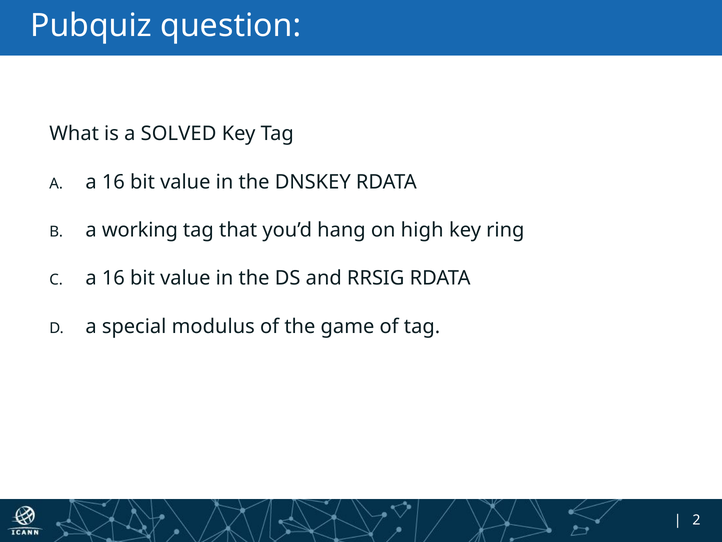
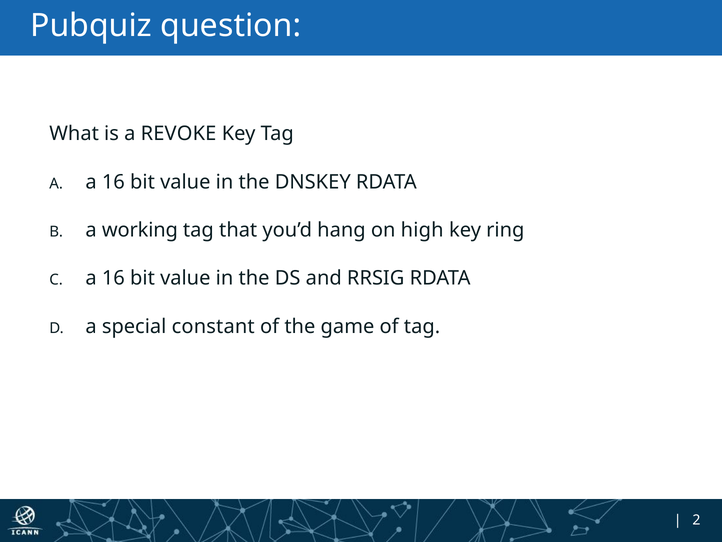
SOLVED: SOLVED -> REVOKE (179, 134)
modulus: modulus -> constant (213, 326)
